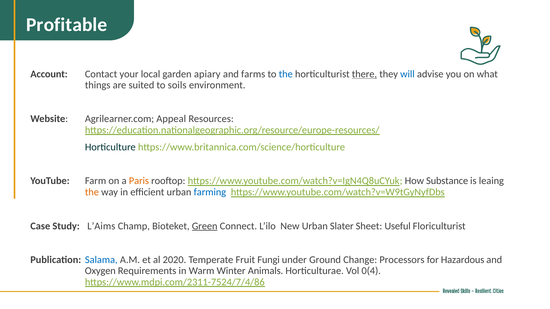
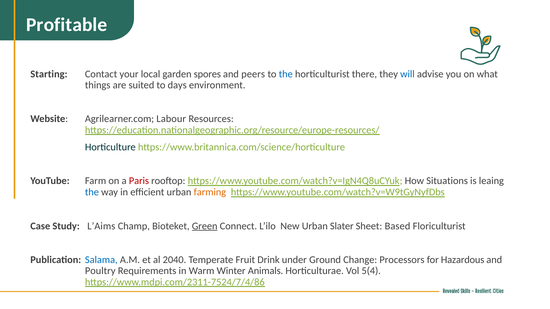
Account: Account -> Starting (49, 74)
apiary: apiary -> spores (207, 74)
farms: farms -> peers (253, 74)
there underline: present -> none (364, 74)
soils: soils -> days (177, 85)
Appeal: Appeal -> Labour (171, 119)
Paris colour: orange -> red (139, 181)
Substance: Substance -> Situations (447, 181)
the colour: orange -> blue (92, 192)
farming colour: blue -> orange (210, 192)
Useful: Useful -> Based (397, 226)
2020: 2020 -> 2040 (174, 260)
Fungi: Fungi -> Drink (269, 260)
Oxygen: Oxygen -> Poultry (100, 271)
0(4: 0(4 -> 5(4 (371, 271)
